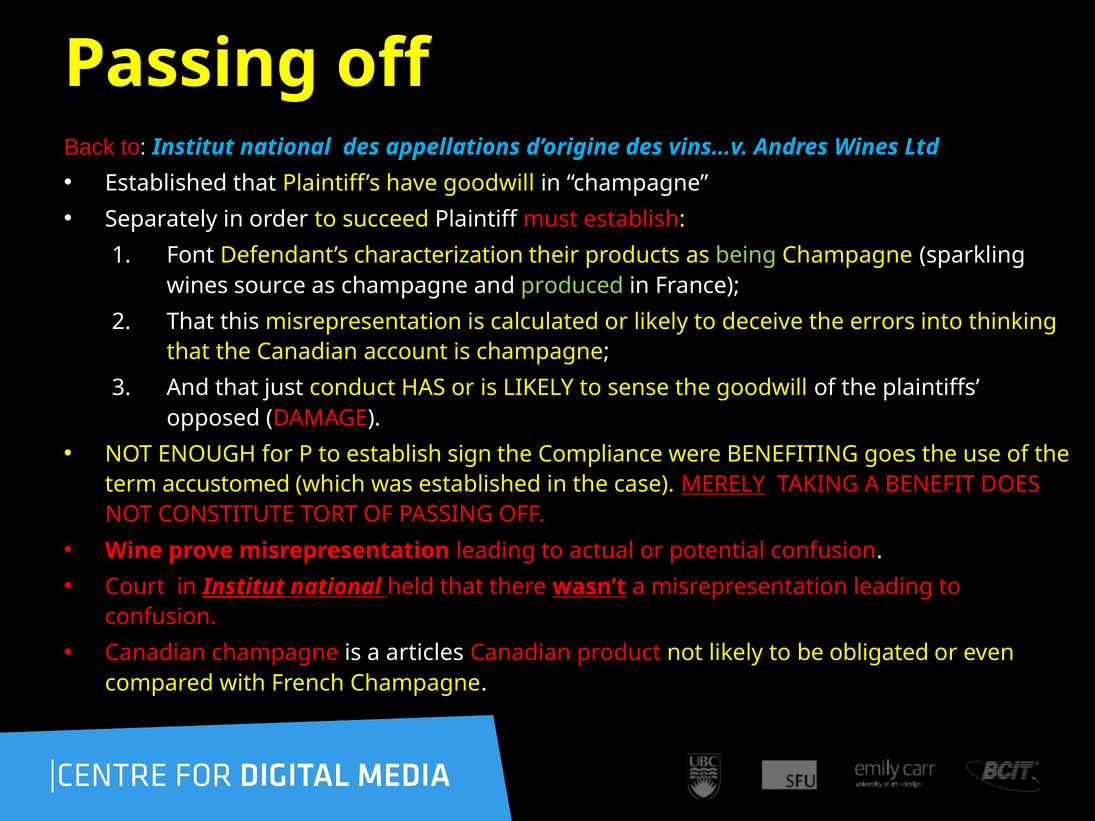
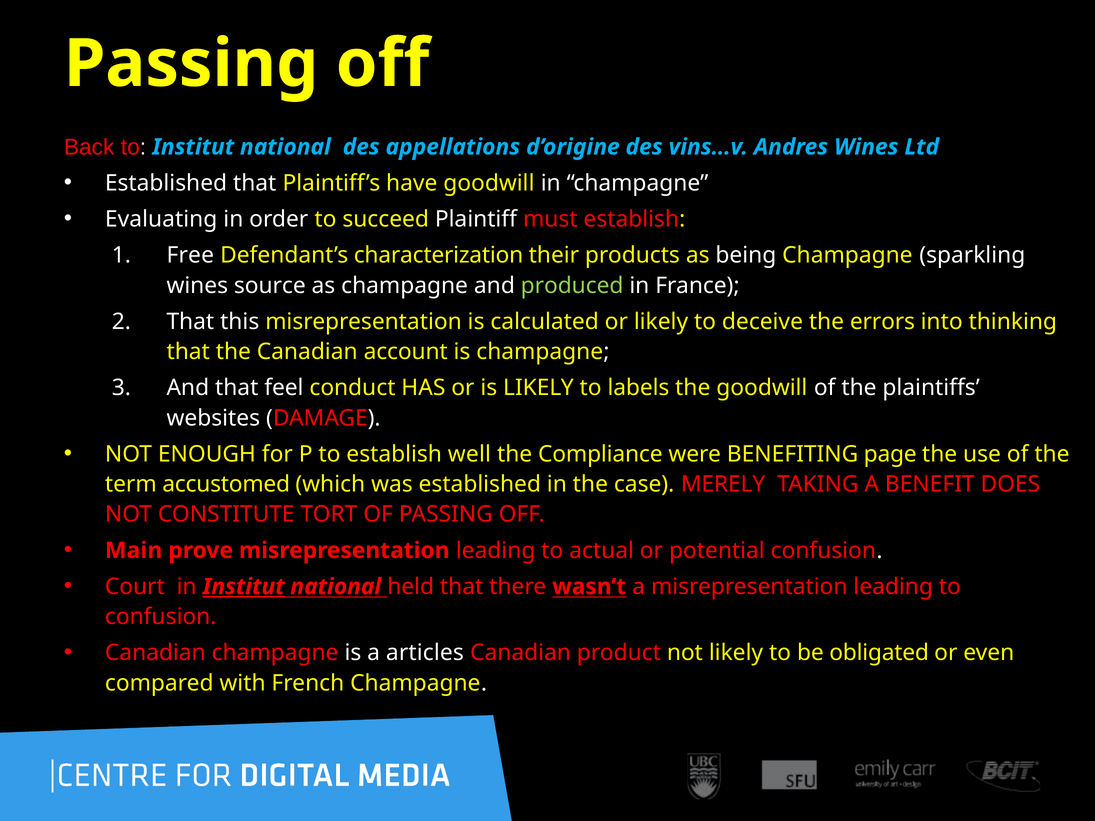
Separately: Separately -> Evaluating (161, 219)
Font: Font -> Free (190, 256)
being colour: light green -> white (746, 256)
just: just -> feel (284, 388)
sense: sense -> labels (638, 388)
opposed: opposed -> websites (213, 418)
sign: sign -> well (469, 454)
goes: goes -> page (890, 454)
MERELY underline: present -> none (723, 484)
Wine: Wine -> Main (134, 551)
